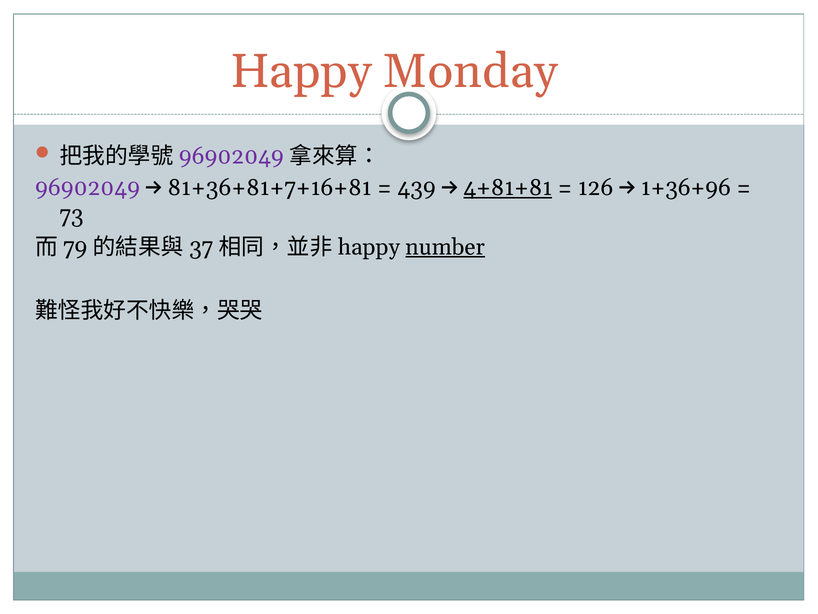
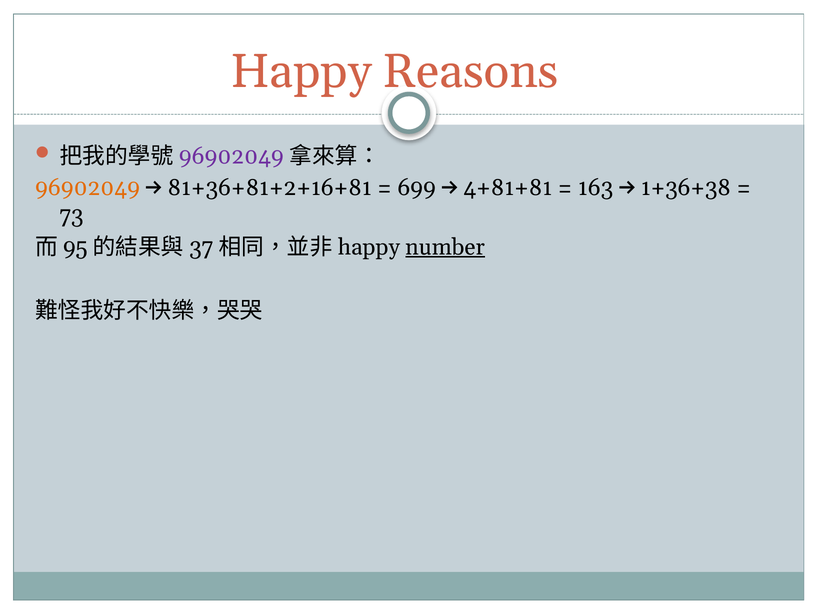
Monday: Monday -> Reasons (471, 71)
96902049 colour: purple -> orange (88, 188)
81+36+81+7+16+81: 81+36+81+7+16+81 -> 81+36+81+2+16+81 (270, 188)
439: 439 -> 699 (417, 188)
4+81+81 underline: present -> none (508, 188)
126: 126 -> 163 (596, 188)
1+36+96: 1+36+96 -> 1+36+38 (686, 188)
79: 79 -> 95 (75, 247)
